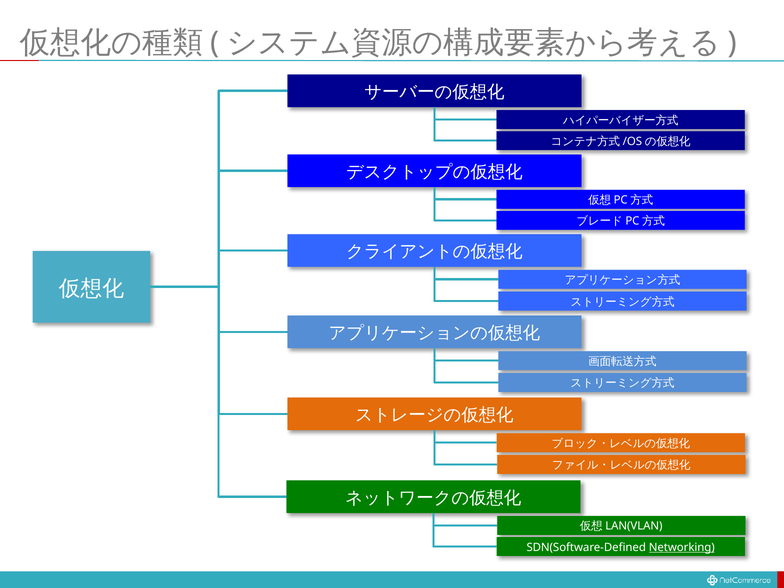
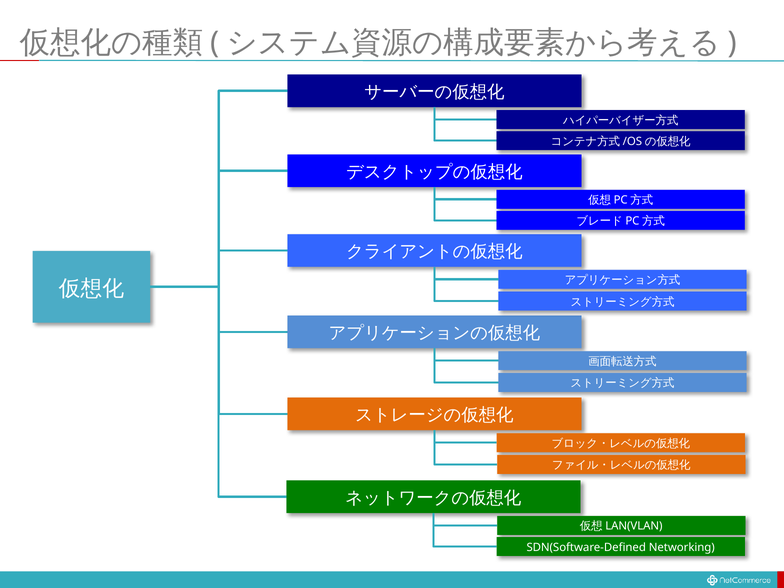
Networking underline: present -> none (682, 547)
